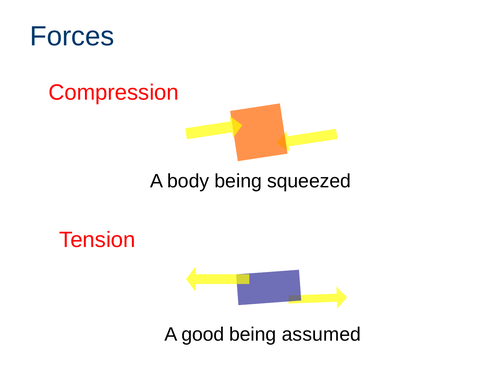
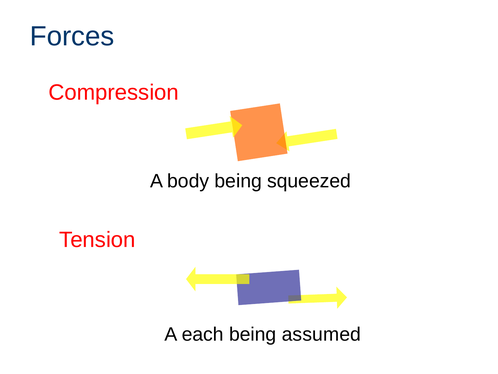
good: good -> each (203, 334)
